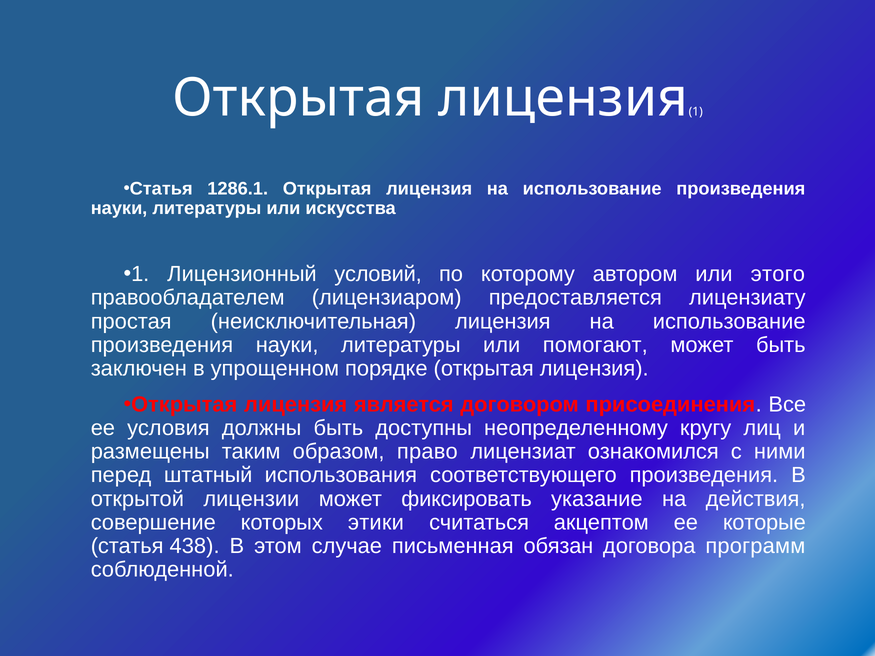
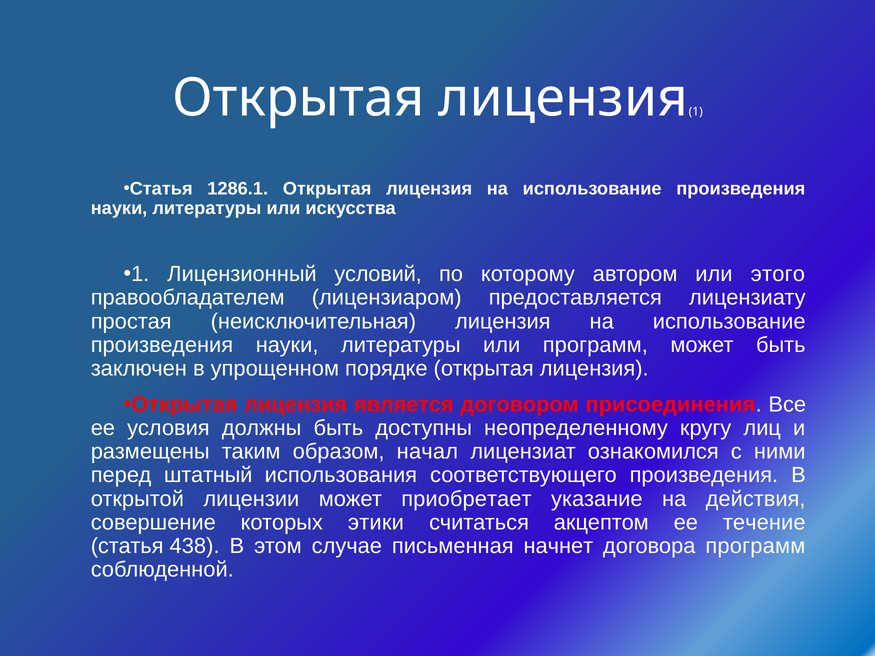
или помогают: помогают -> программ (595, 345)
право: право -> начал (427, 452)
фиксировать: фиксировать -> приобретает (466, 499)
которые: которые -> течение (764, 523)
обязан: обязан -> начнет (558, 546)
